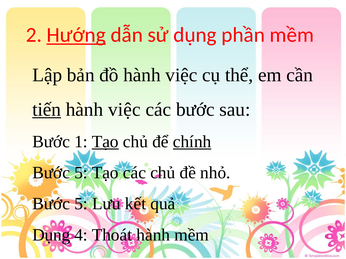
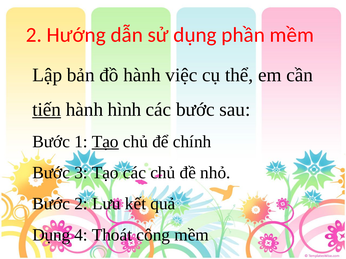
Hướng underline: present -> none (76, 35)
việc: việc -> hình (125, 110)
chính underline: present -> none (192, 142)
5: 5 -> 3 (81, 173)
5: 5 -> 2 (81, 204)
Thoát hành: hành -> công (153, 235)
